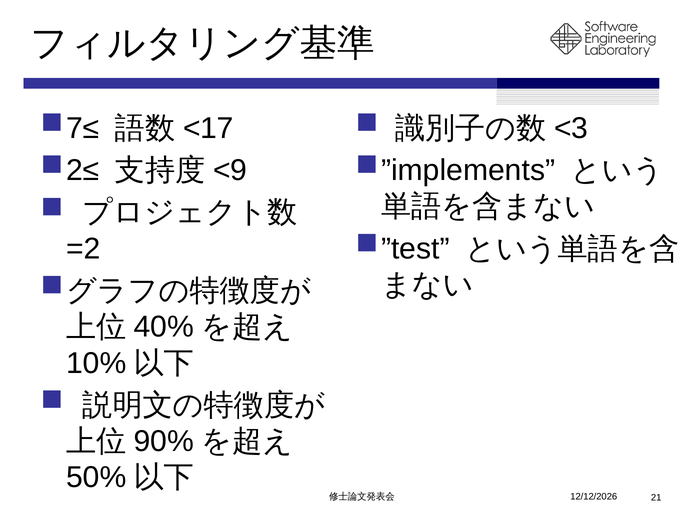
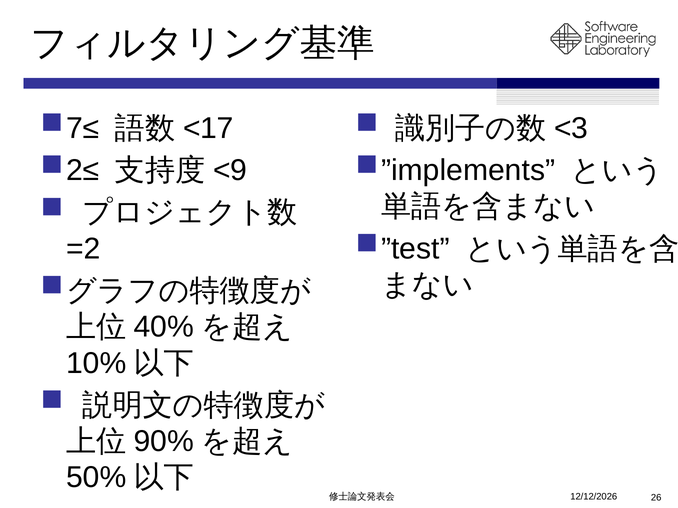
21: 21 -> 26 (656, 498)
